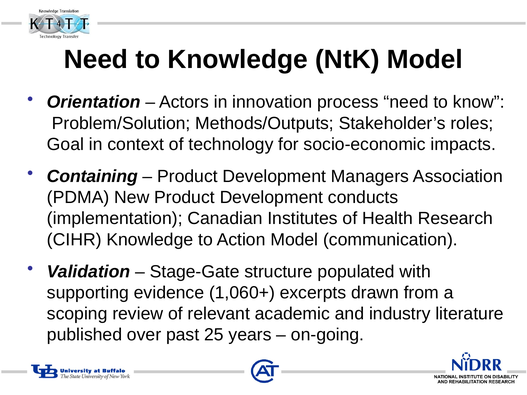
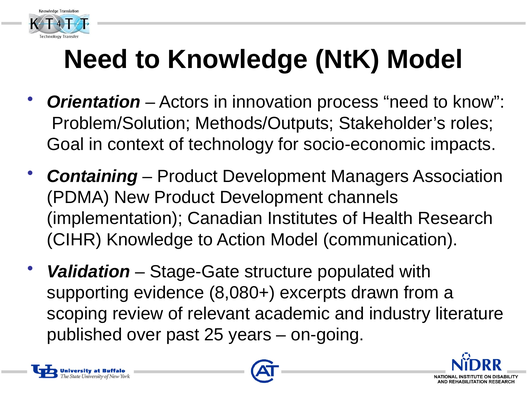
conducts: conducts -> channels (363, 198)
1,060+: 1,060+ -> 8,080+ (242, 293)
